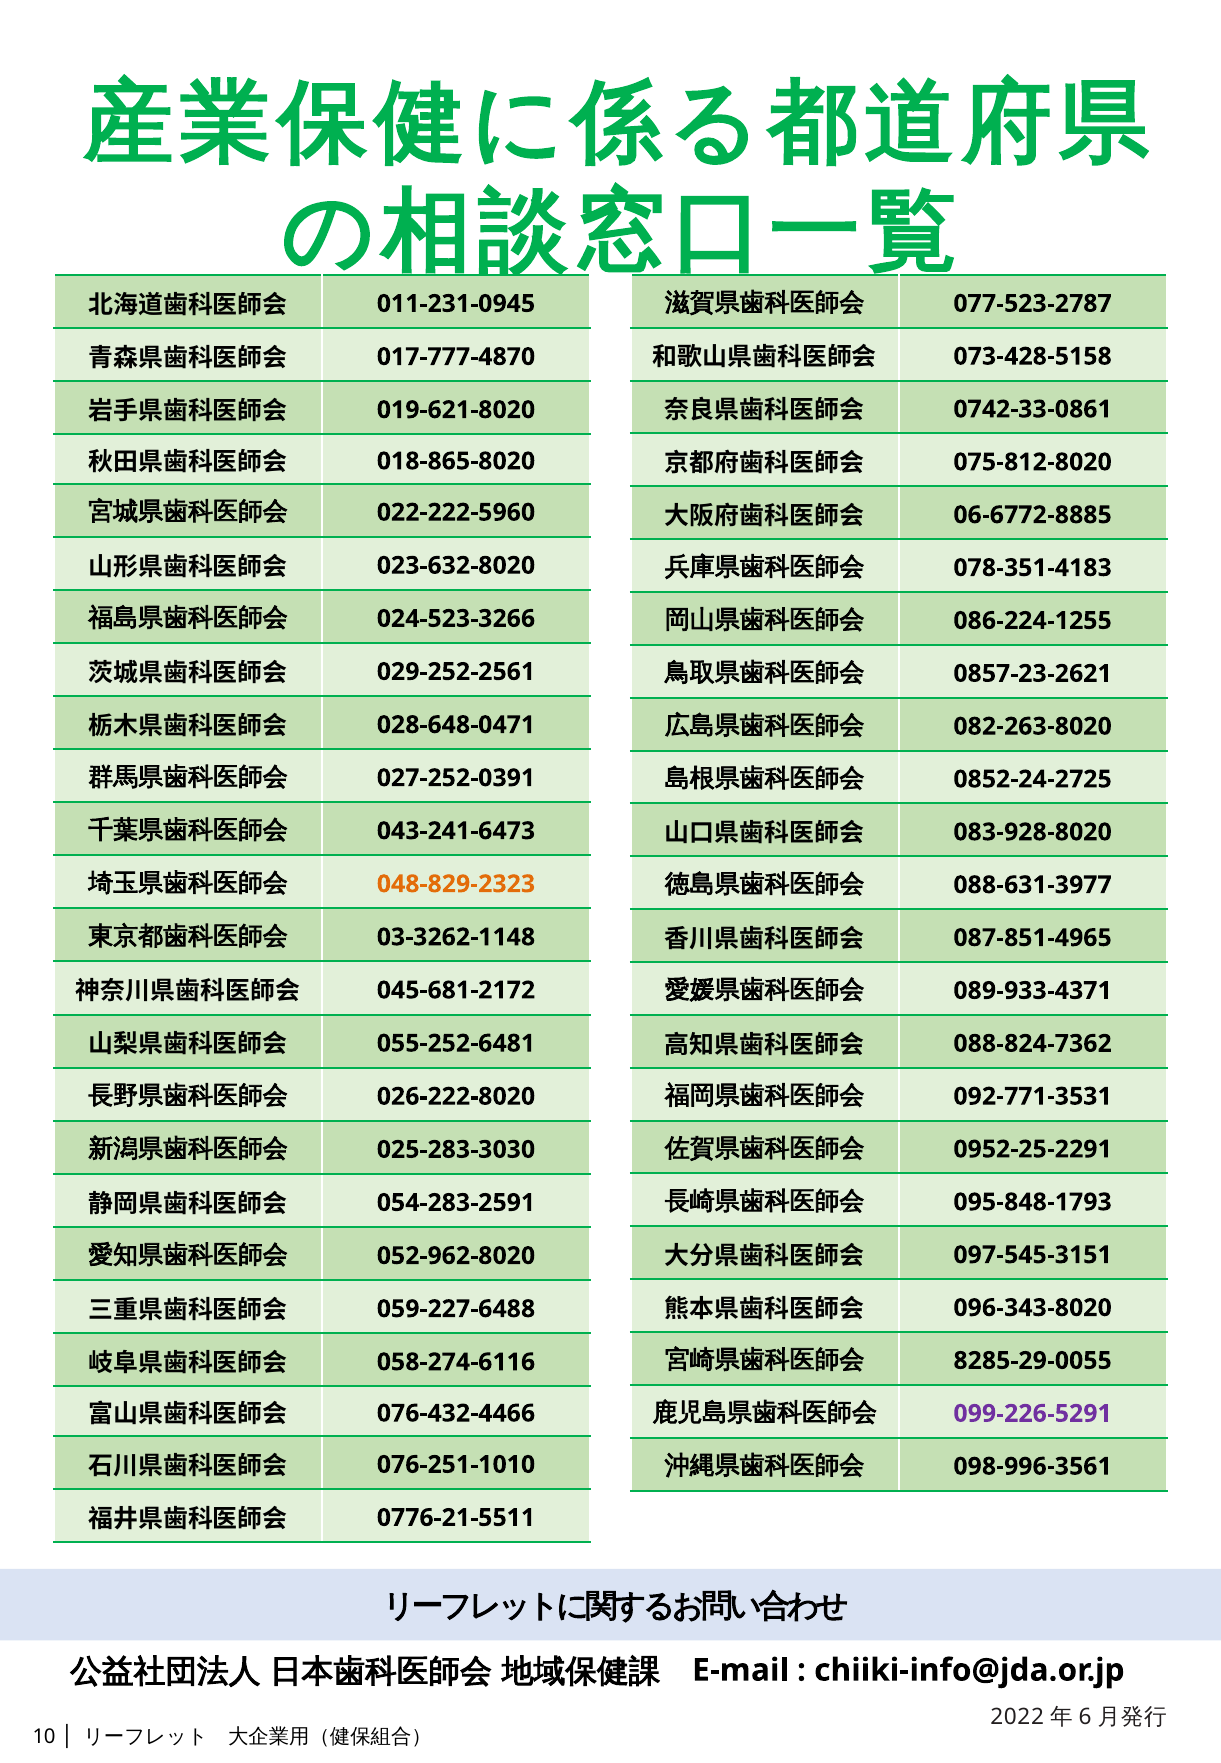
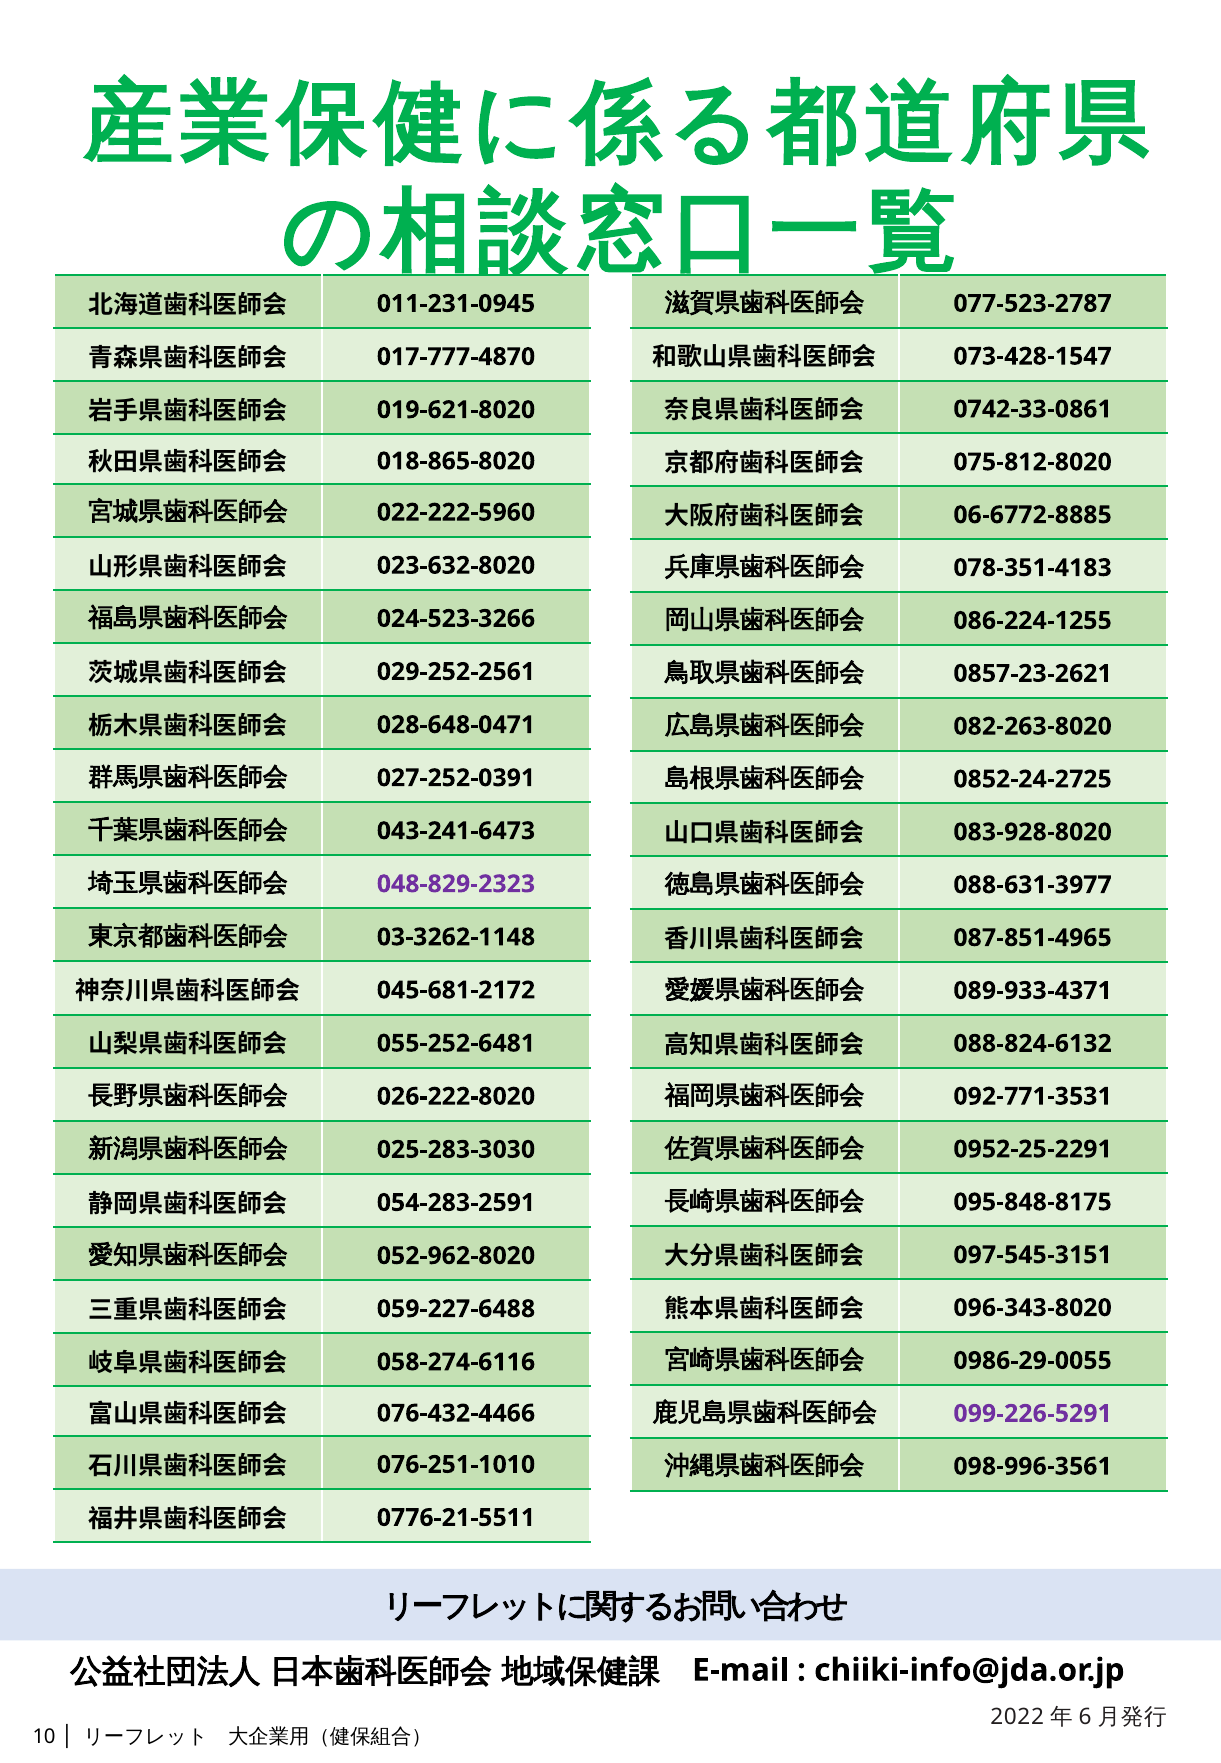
073-428-5158: 073-428-5158 -> 073-428-1547 (1033, 357)
048-829-2323 colour: orange -> purple (456, 884)
088-824-7362: 088-824-7362 -> 088-824-6132 (1033, 1044)
095-848-1793: 095-848-1793 -> 095-848-8175 (1033, 1203)
8285-29-0055: 8285-29-0055 -> 0986-29-0055 (1033, 1361)
